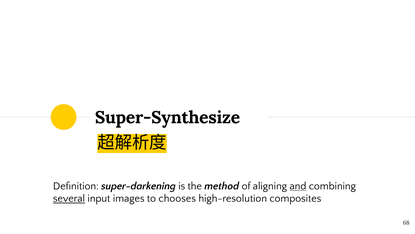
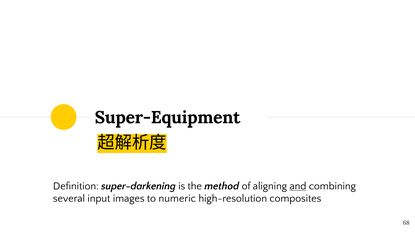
Super-Synthesize: Super-Synthesize -> Super-Equipment (168, 117)
several underline: present -> none (69, 198)
chooses: chooses -> numeric (177, 198)
